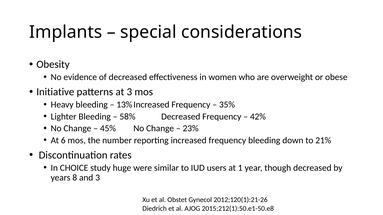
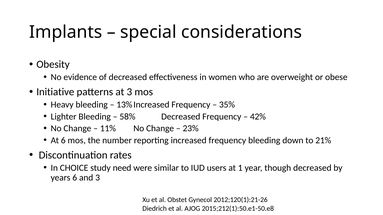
45%: 45% -> 11% (108, 129)
huge: huge -> need (122, 168)
years 8: 8 -> 6 (75, 178)
